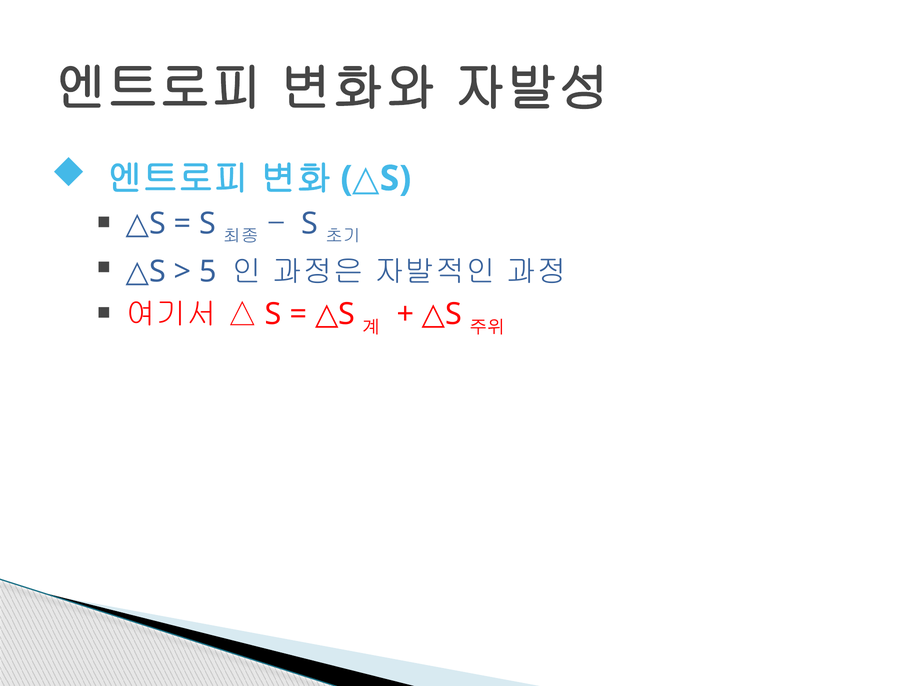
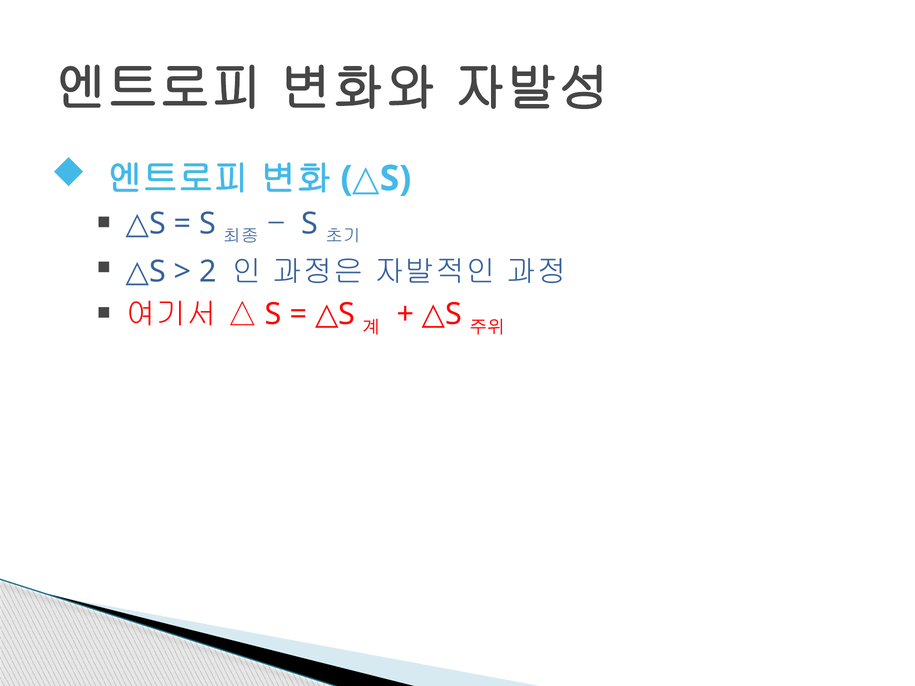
5: 5 -> 2 (208, 272)
